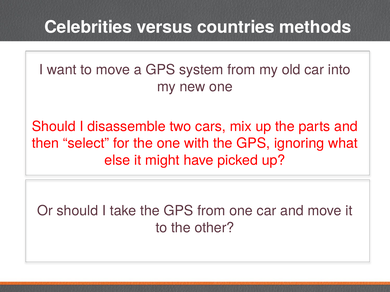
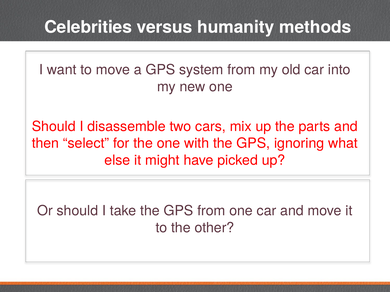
countries: countries -> humanity (236, 27)
